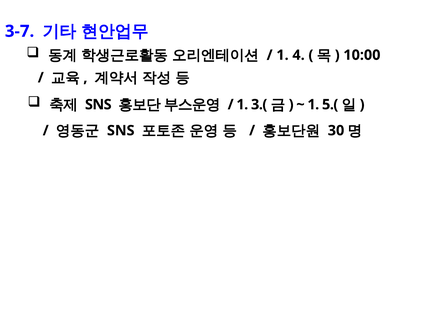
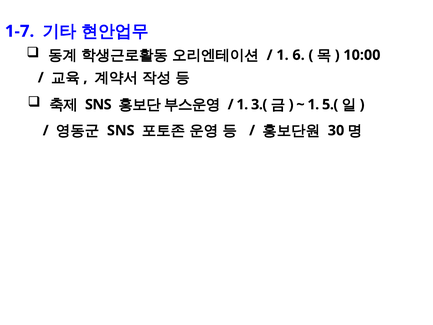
3-7: 3-7 -> 1-7 (20, 31)
4: 4 -> 6 (299, 55)
